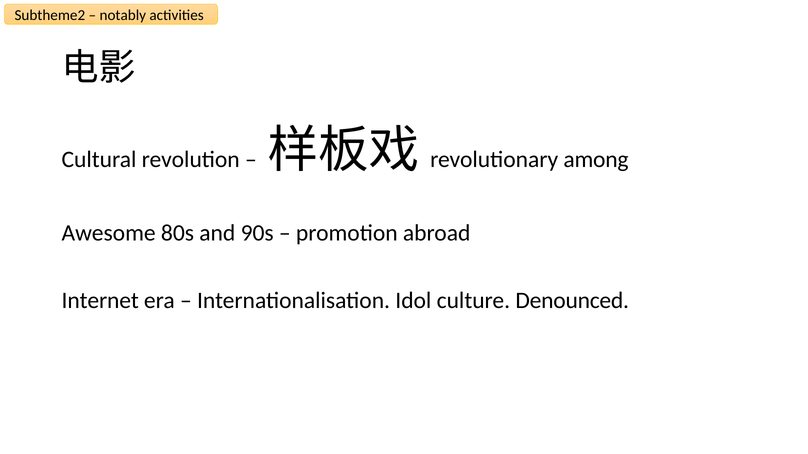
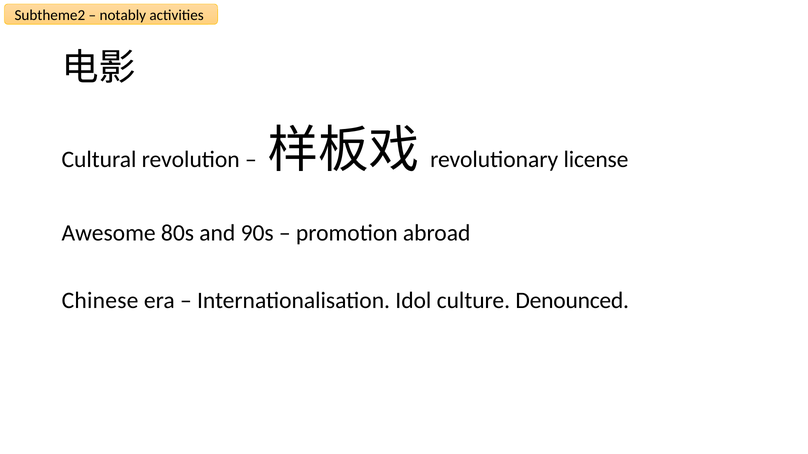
among: among -> license (596, 160)
Internet: Internet -> Chinese (100, 301)
